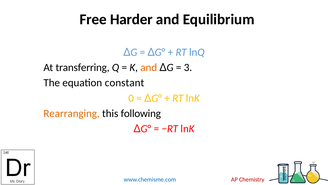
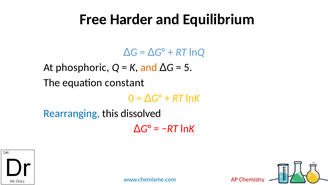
transferring: transferring -> phosphoric (82, 67)
3: 3 -> 5 (188, 67)
Rearranging colour: orange -> blue (72, 113)
following: following -> dissolved (141, 113)
